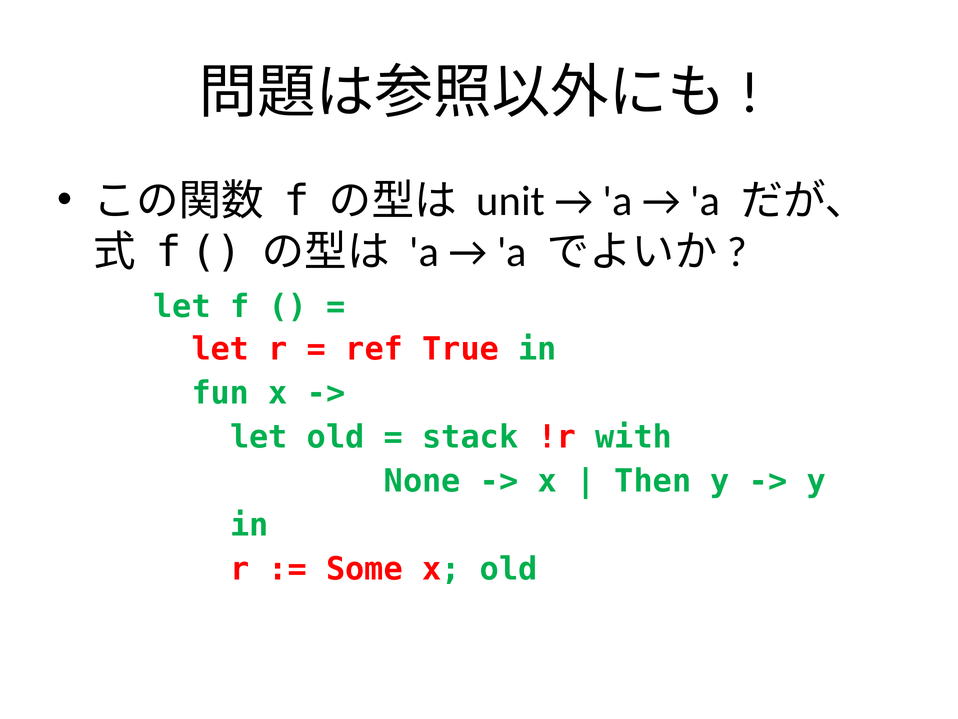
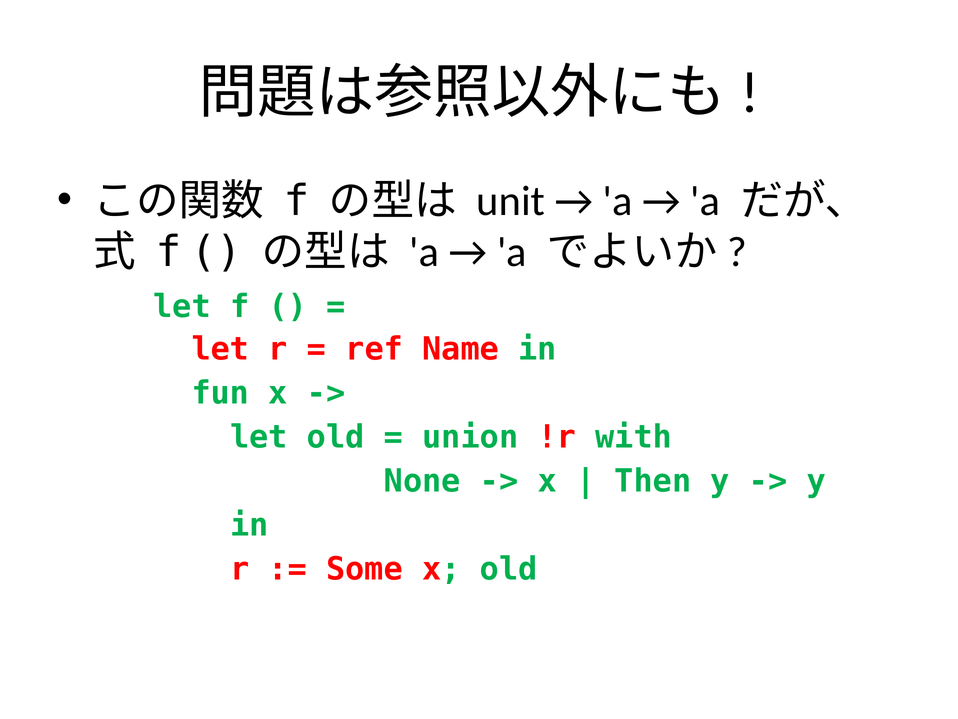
True: True -> Name (461, 349)
stack: stack -> union (470, 437)
